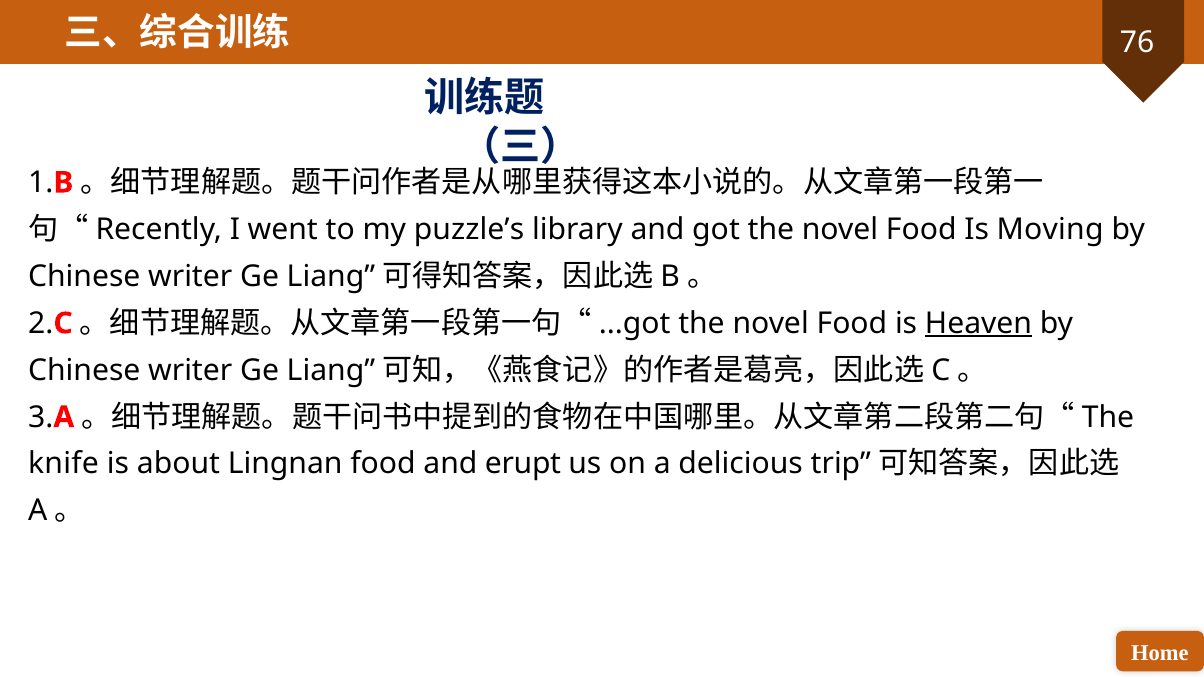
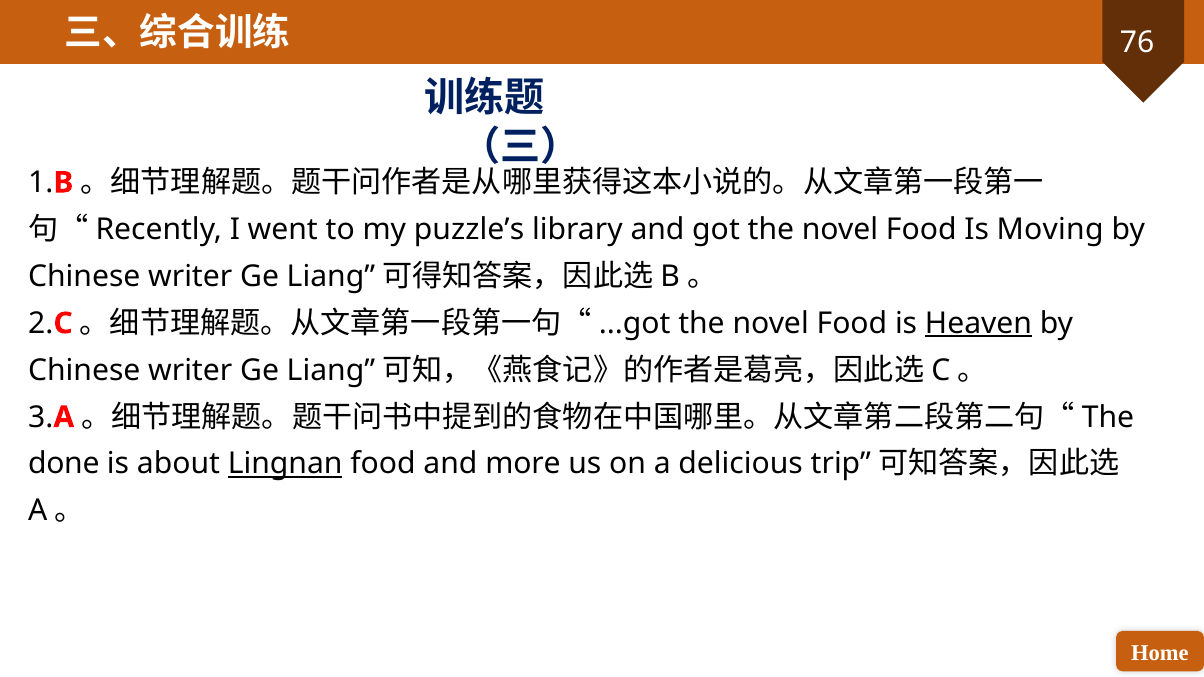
knife: knife -> done (64, 464)
Lingnan underline: none -> present (285, 464)
erupt: erupt -> more (523, 464)
